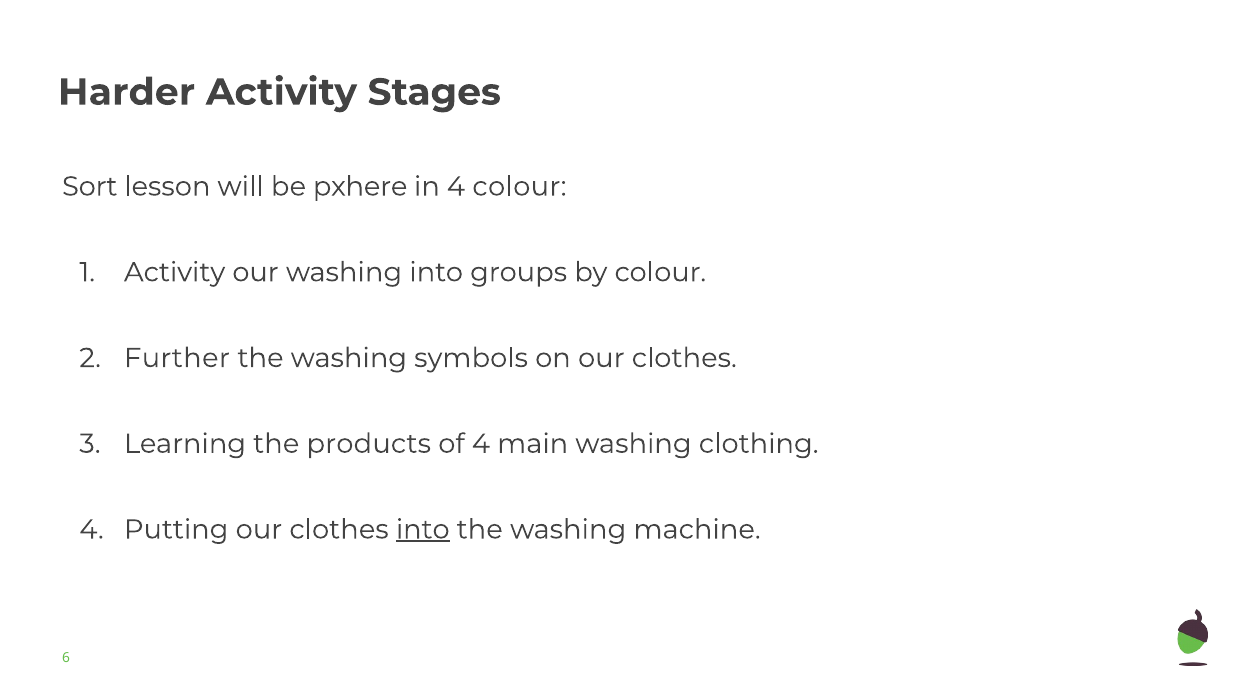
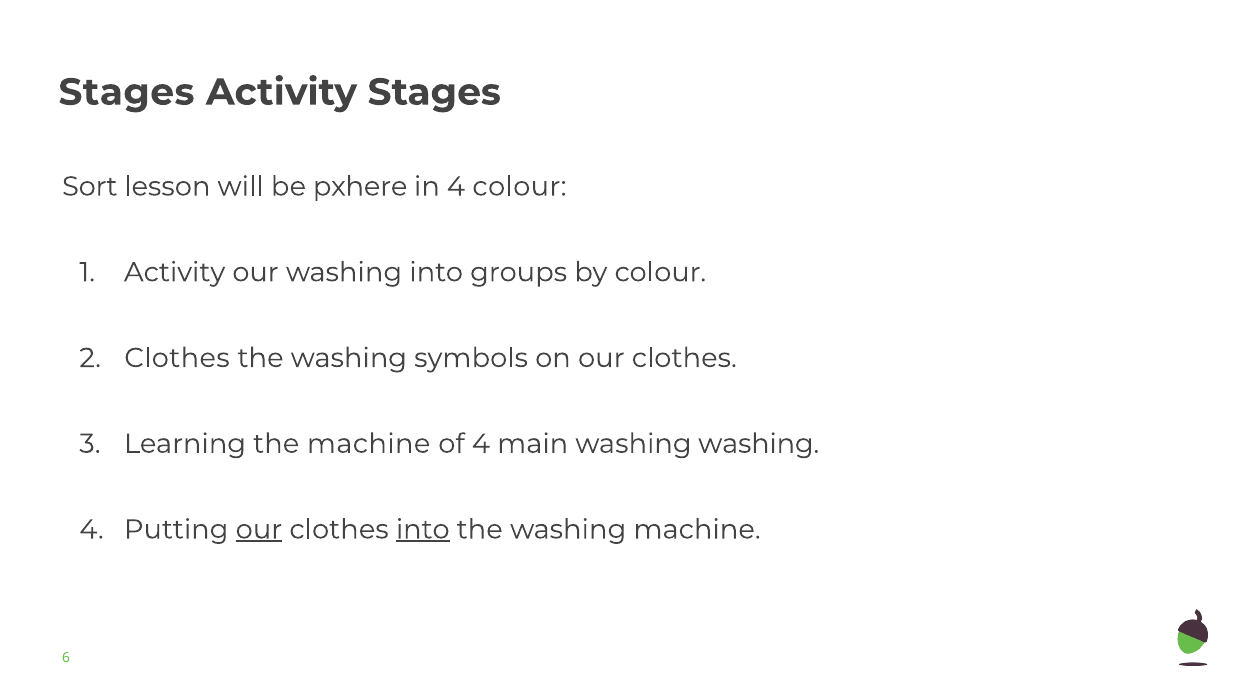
Harder: Harder -> Stages (126, 92)
Further: Further -> Clothes (177, 358)
the products: products -> machine (369, 444)
washing clothing: clothing -> washing (759, 444)
our underline: none -> present (259, 529)
